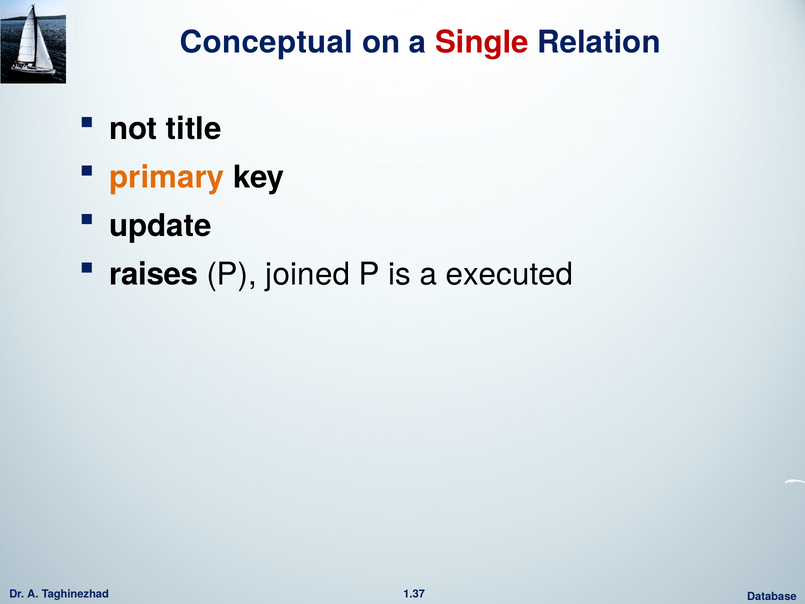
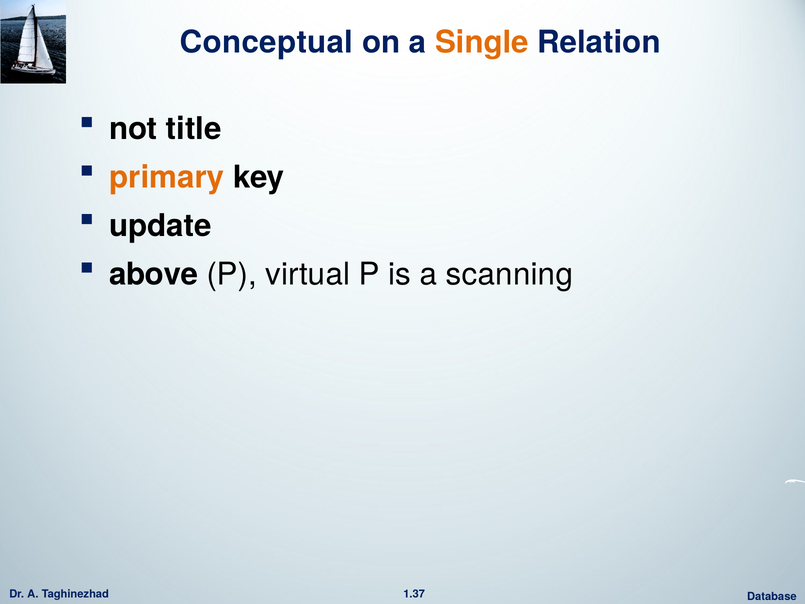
Single colour: red -> orange (482, 43)
raises: raises -> above (154, 274)
joined: joined -> virtual (308, 274)
executed: executed -> scanning (509, 274)
